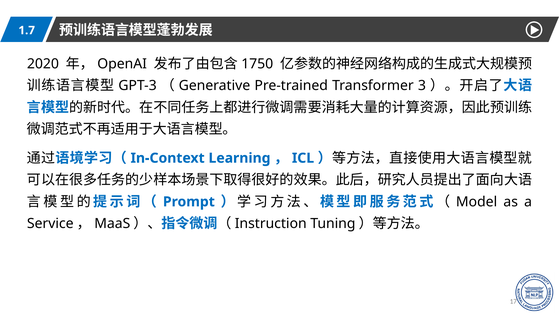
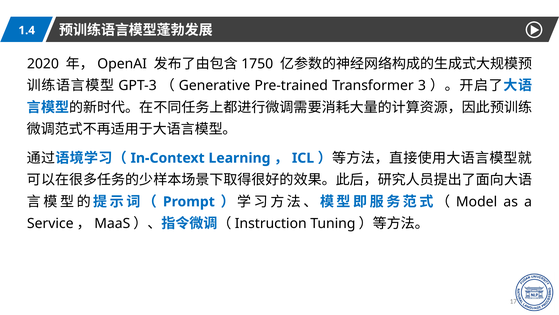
1.7: 1.7 -> 1.4 (27, 30)
